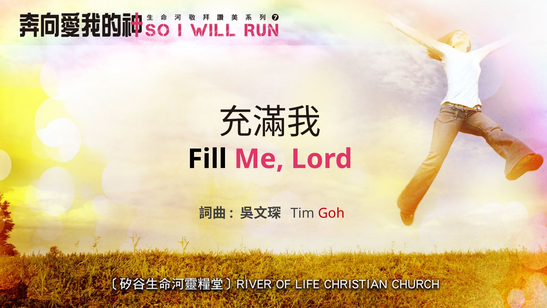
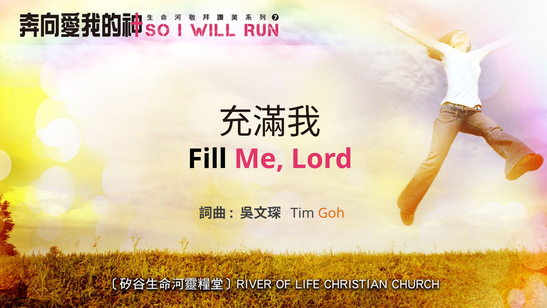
Goh colour: red -> orange (331, 213)
